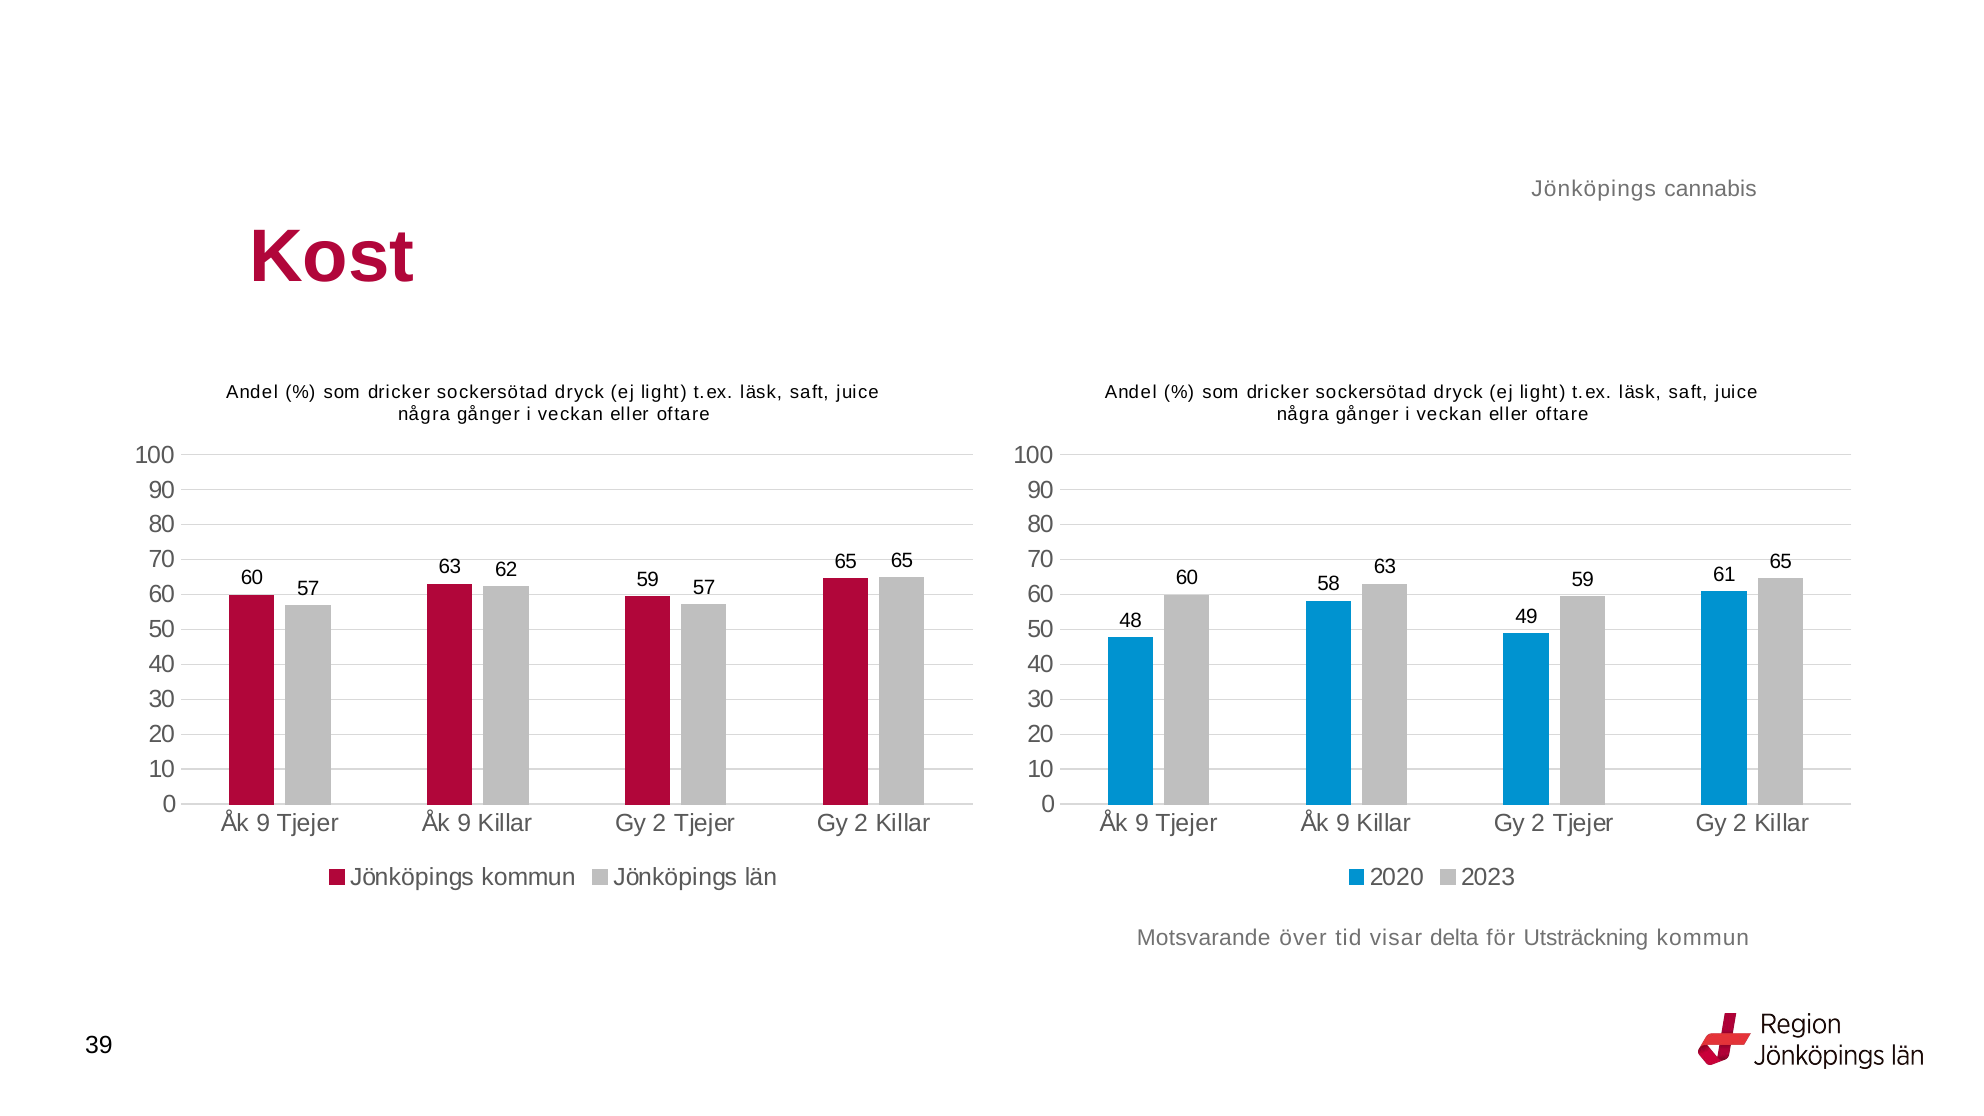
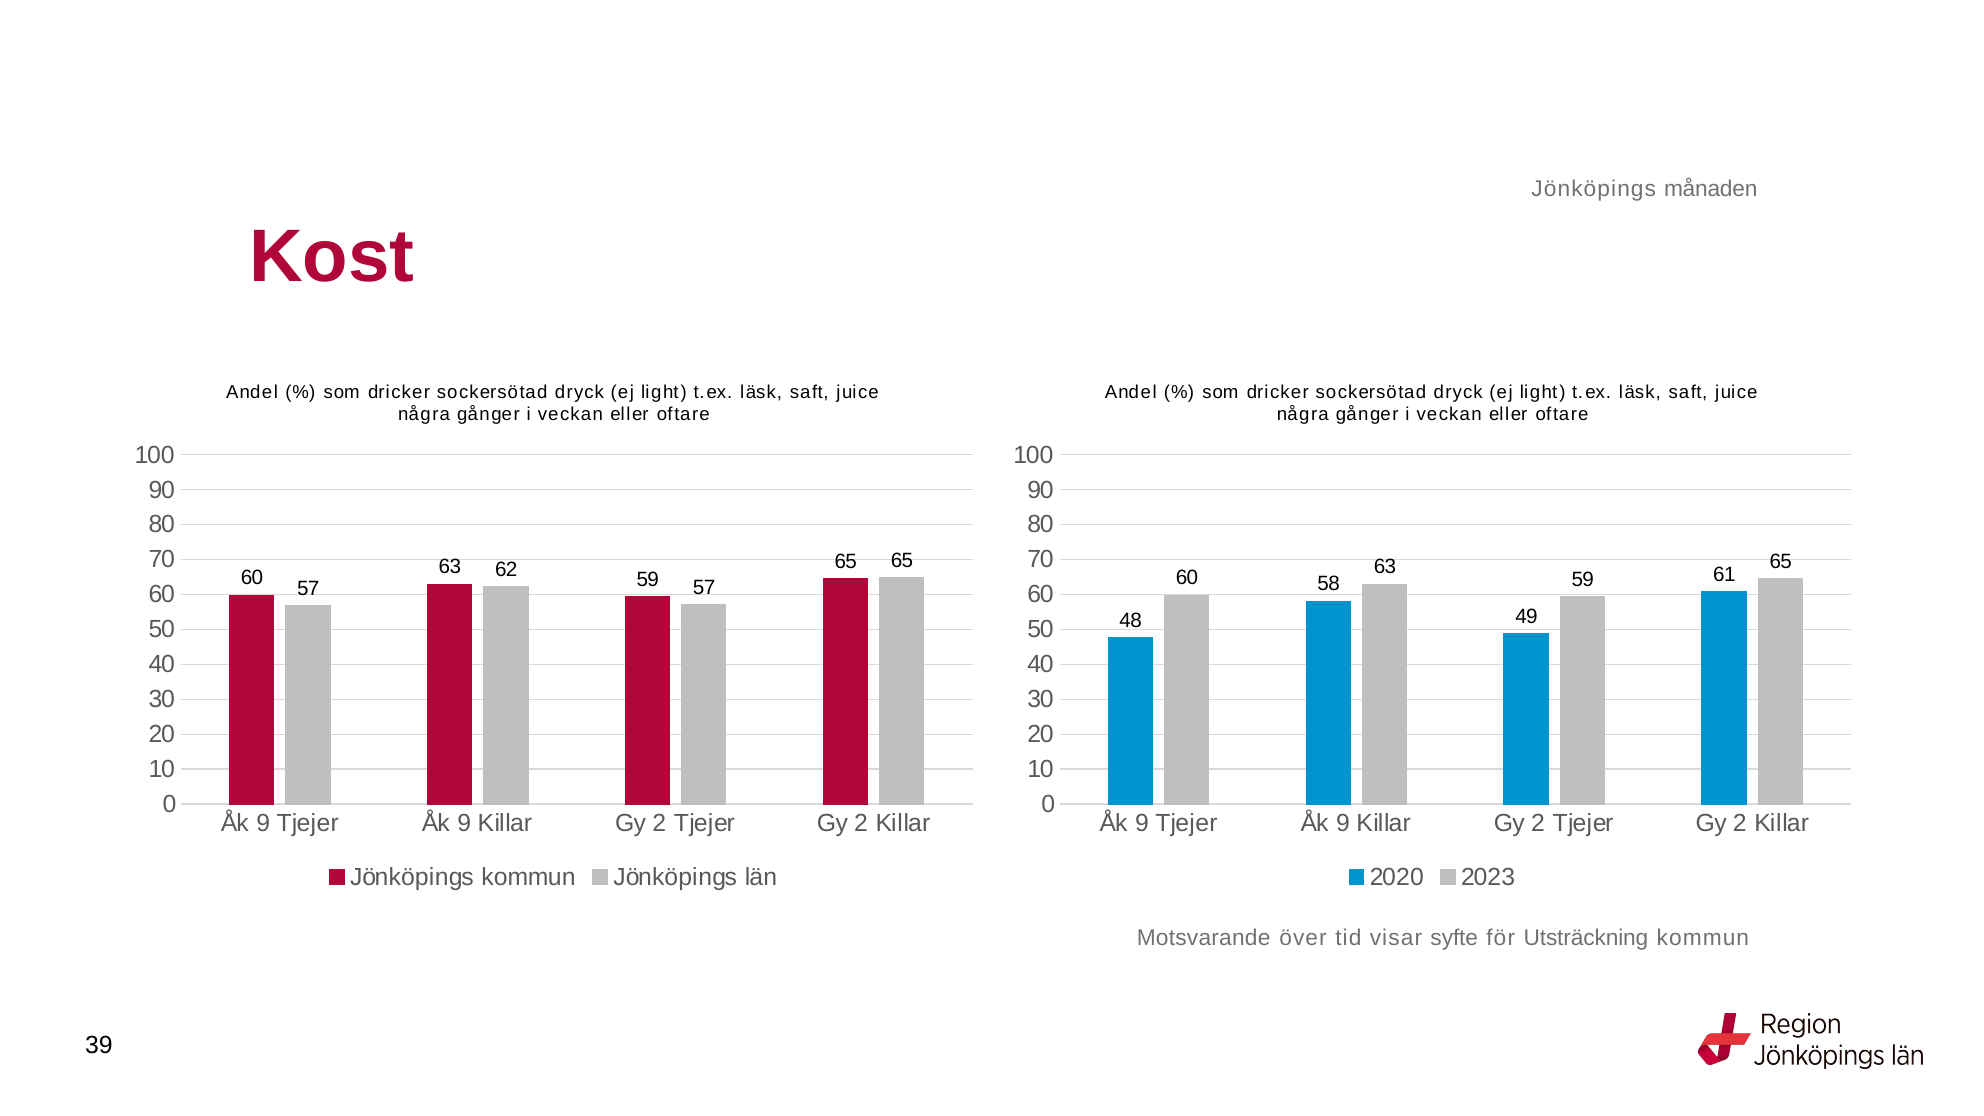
cannabis: cannabis -> månaden (1711, 189)
delta: delta -> syfte (1454, 938)
